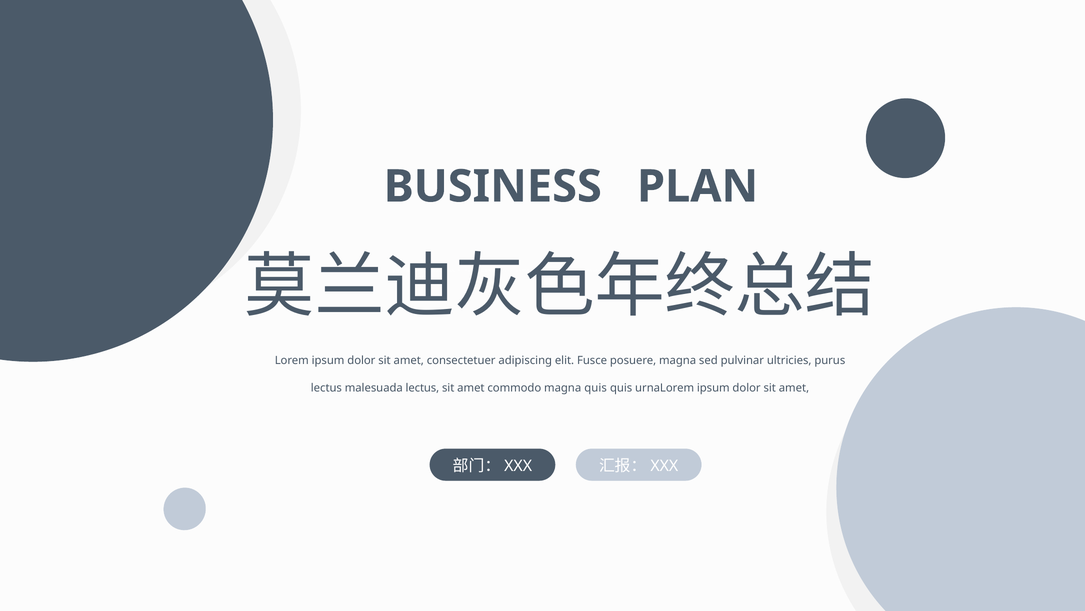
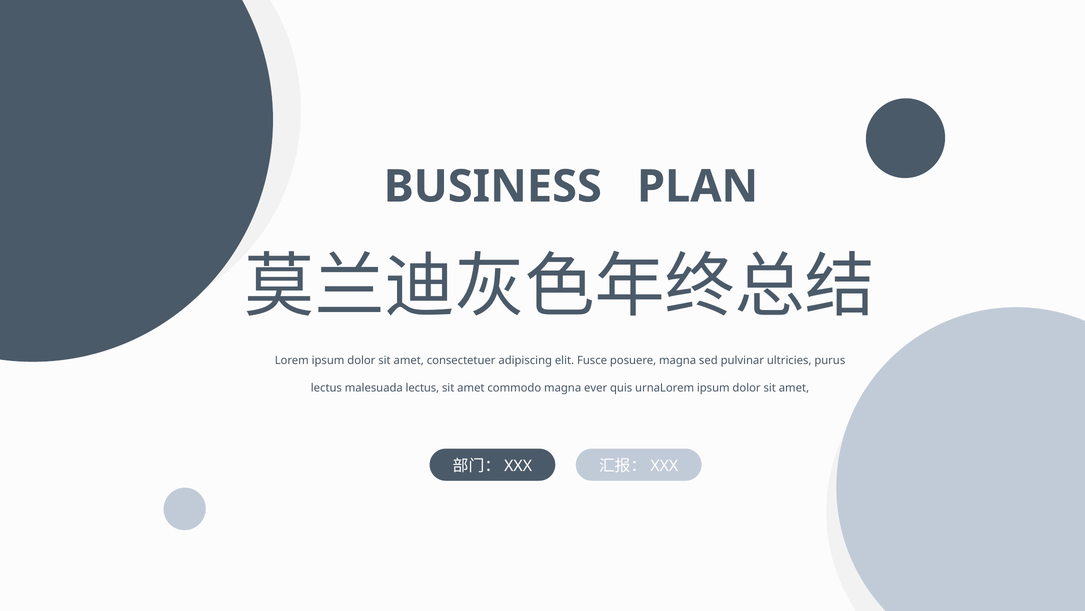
magna quis: quis -> ever (596, 388)
